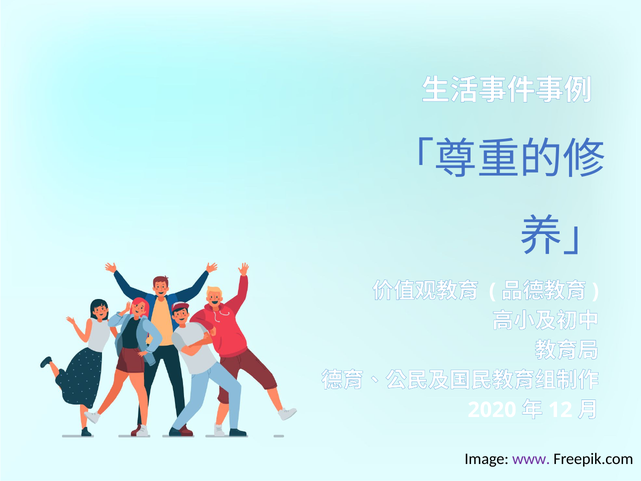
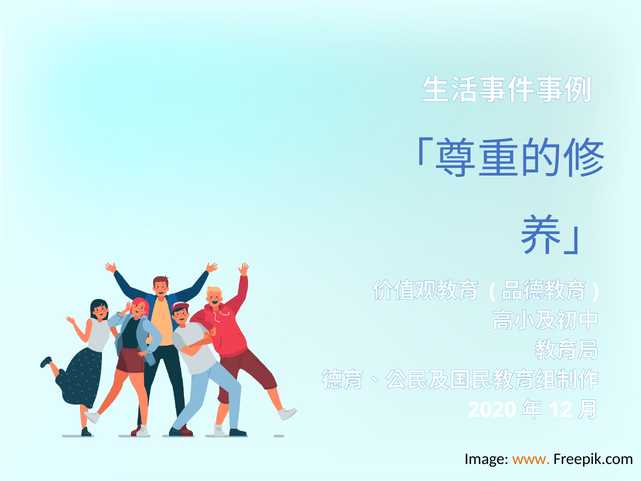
www colour: purple -> orange (531, 459)
